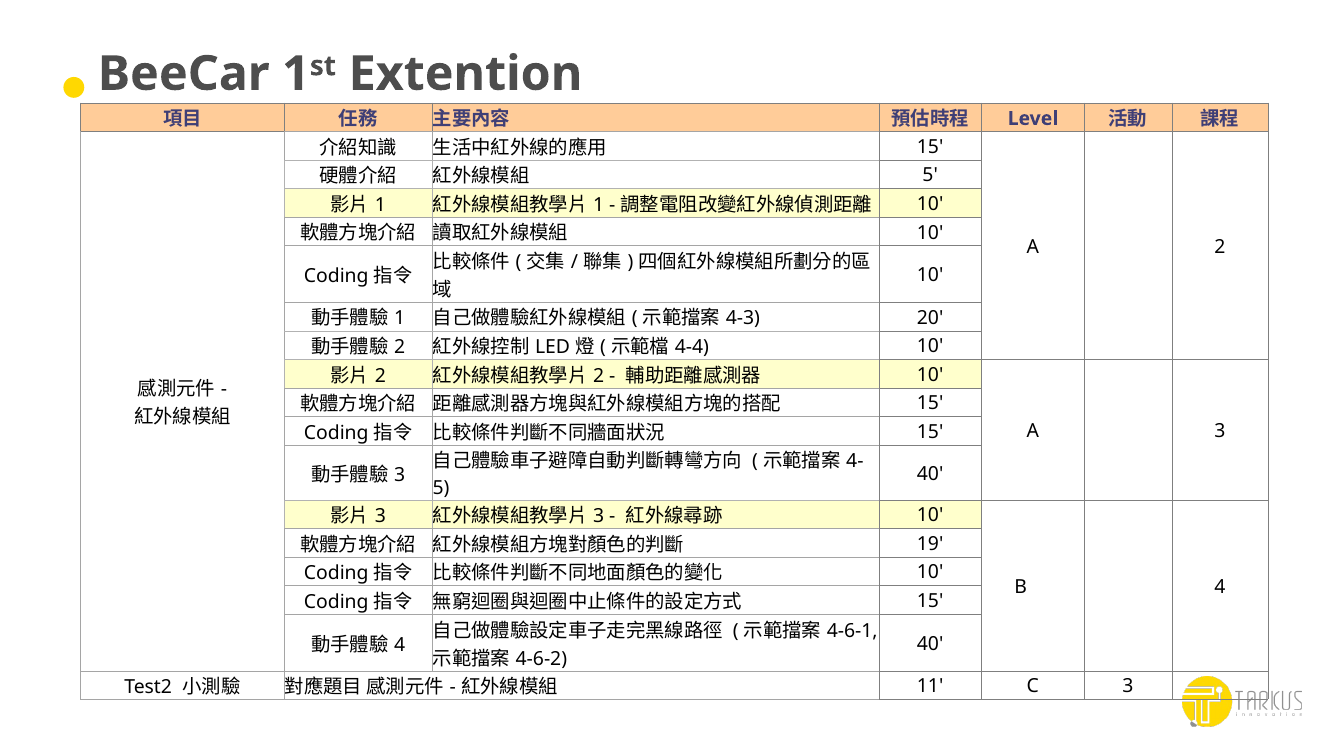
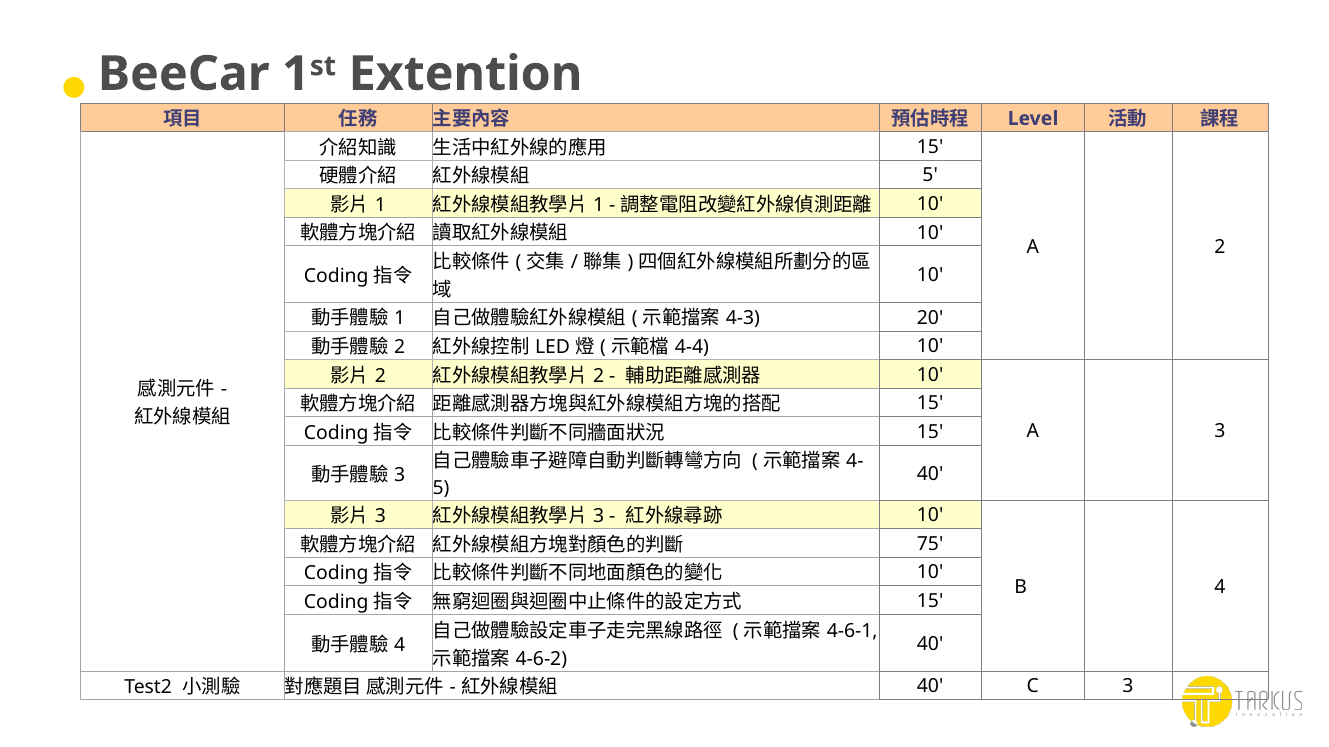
19: 19 -> 75 (930, 544)
11: 11 -> 40 (930, 687)
